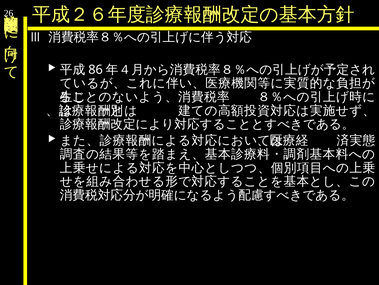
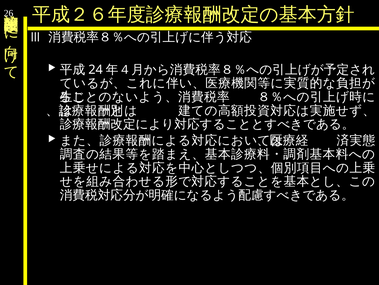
86: 86 -> 24 (96, 69)
